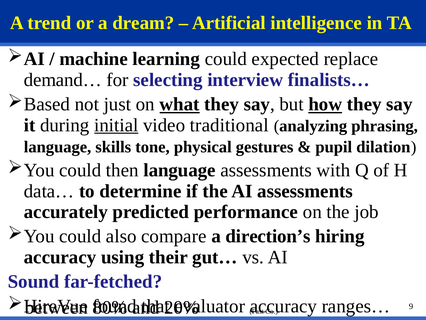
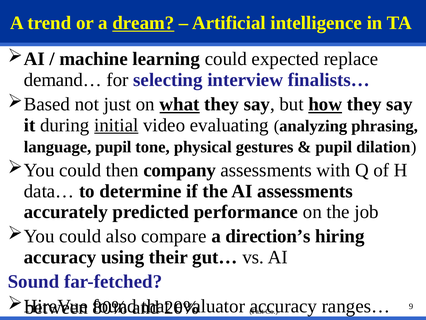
dream underline: none -> present (143, 23)
traditional: traditional -> evaluating (229, 125)
language skills: skills -> pupil (113, 147)
then language: language -> company (180, 170)
